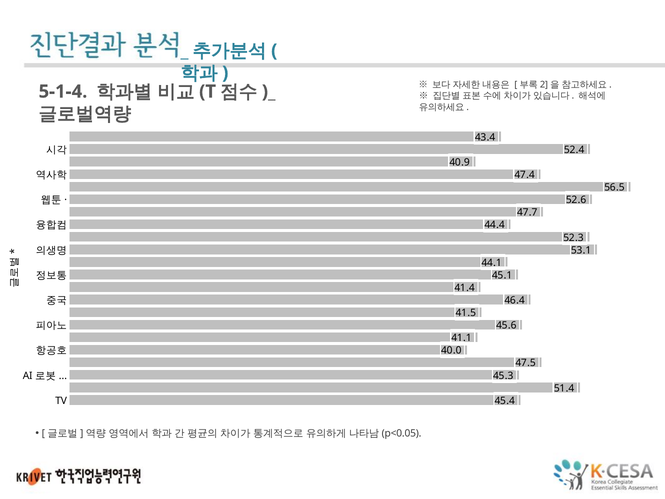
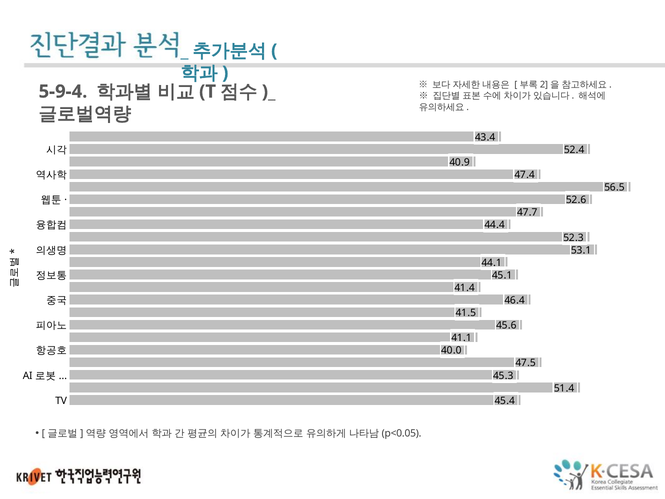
5-1-4: 5-1-4 -> 5-9-4 (63, 91)
